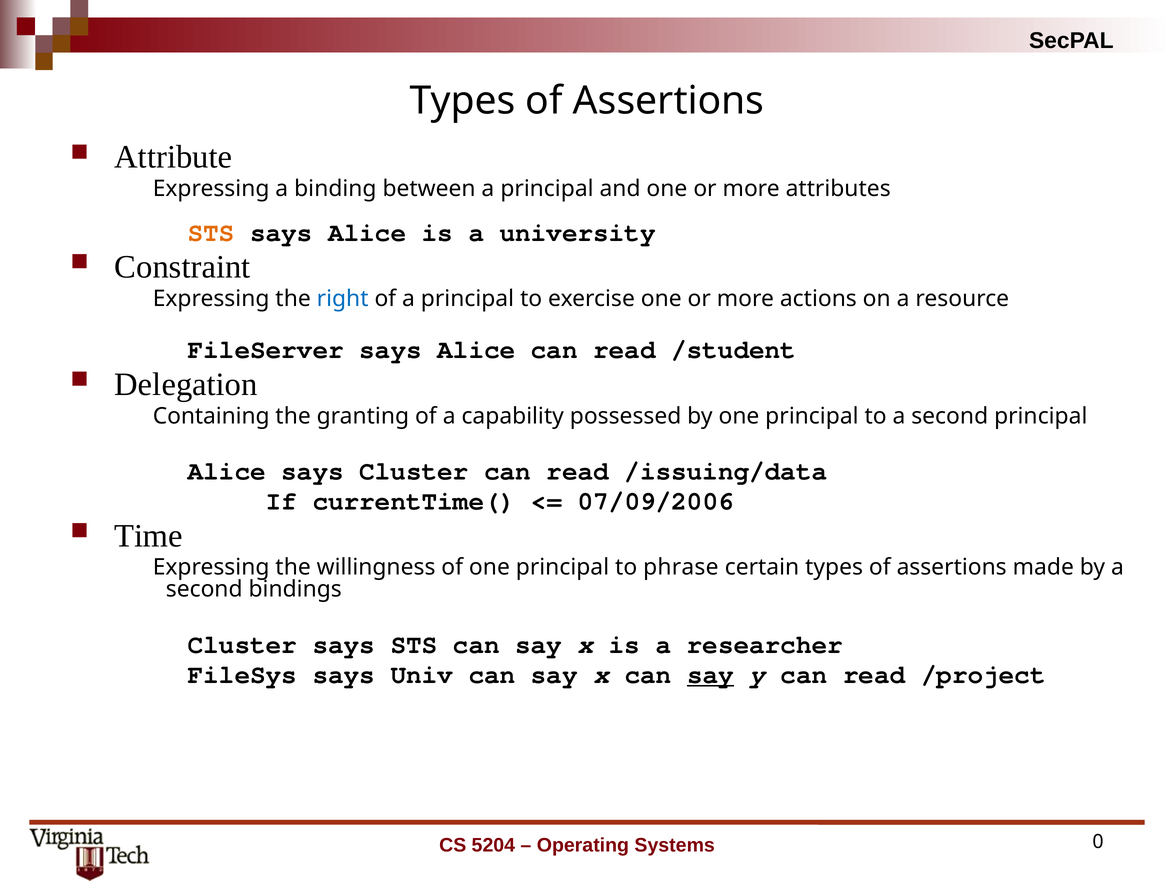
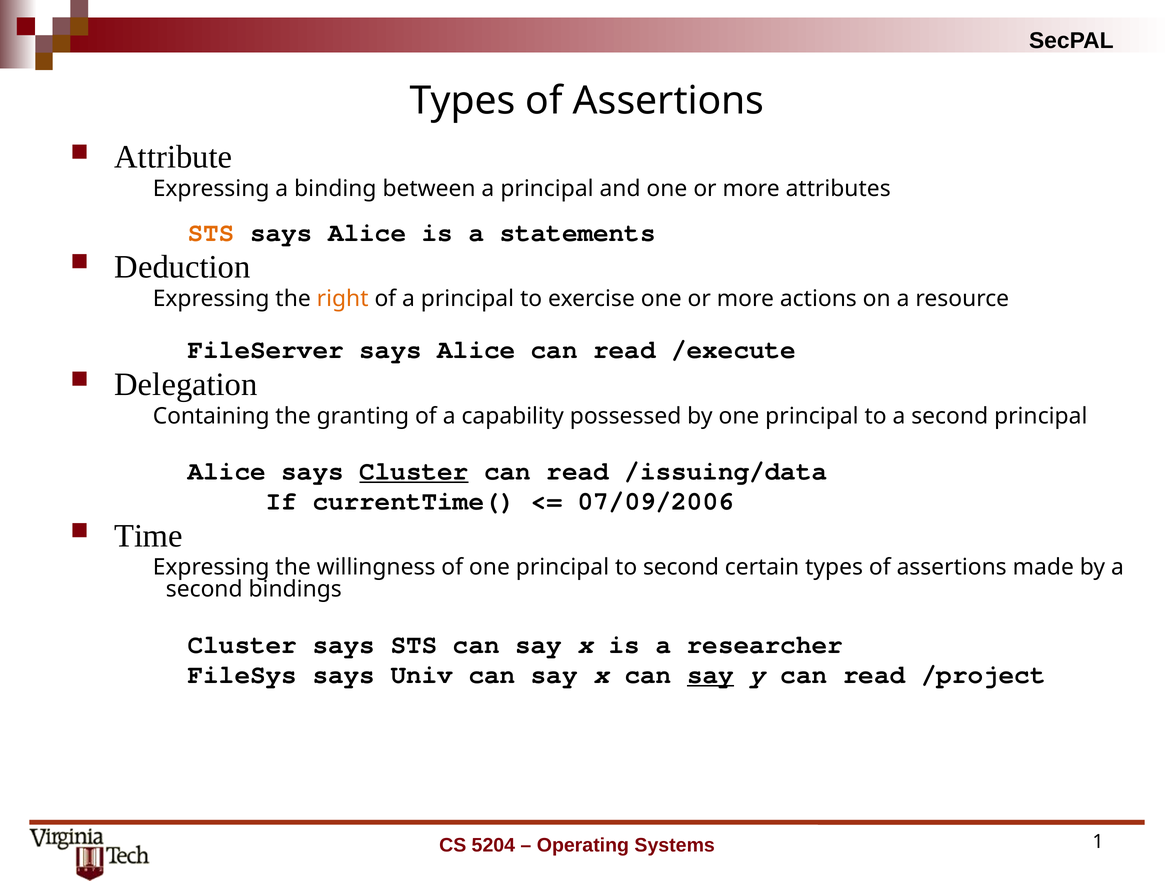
university: university -> statements (578, 232)
Constraint: Constraint -> Deduction (182, 267)
right colour: blue -> orange (343, 298)
/student: /student -> /execute (734, 350)
Cluster underline: none -> present (414, 471)
to phrase: phrase -> second (681, 567)
0: 0 -> 1 (1098, 842)
